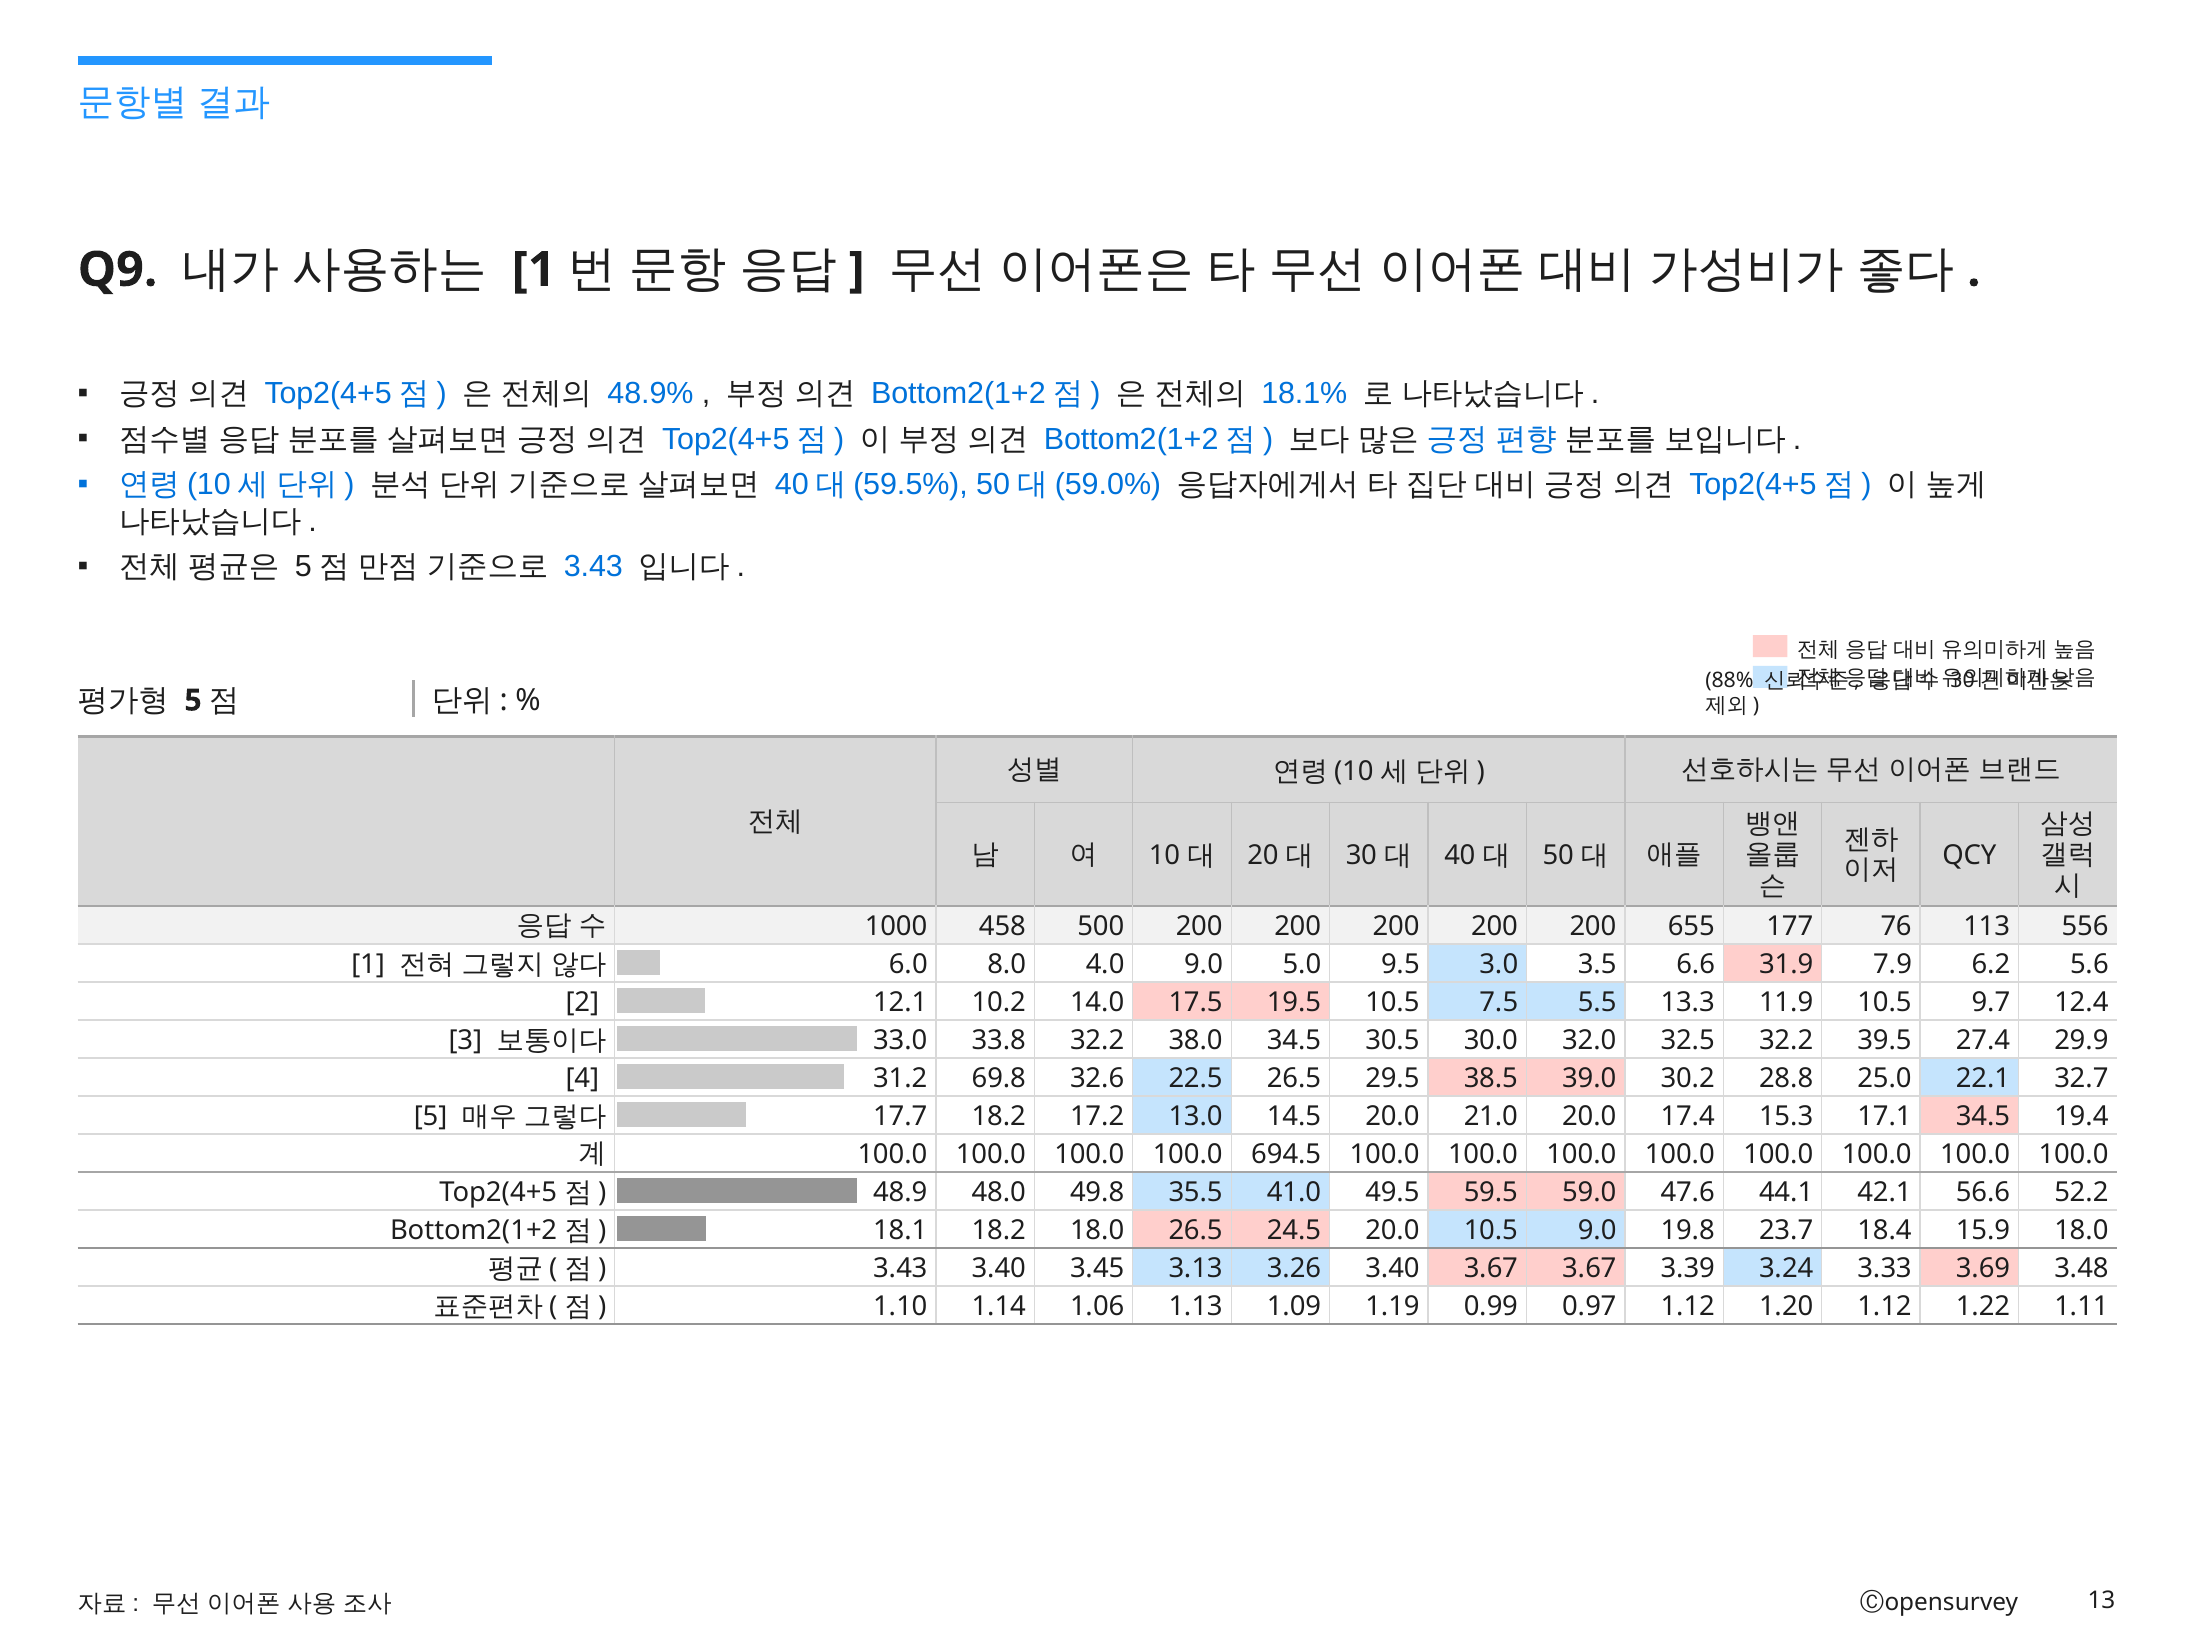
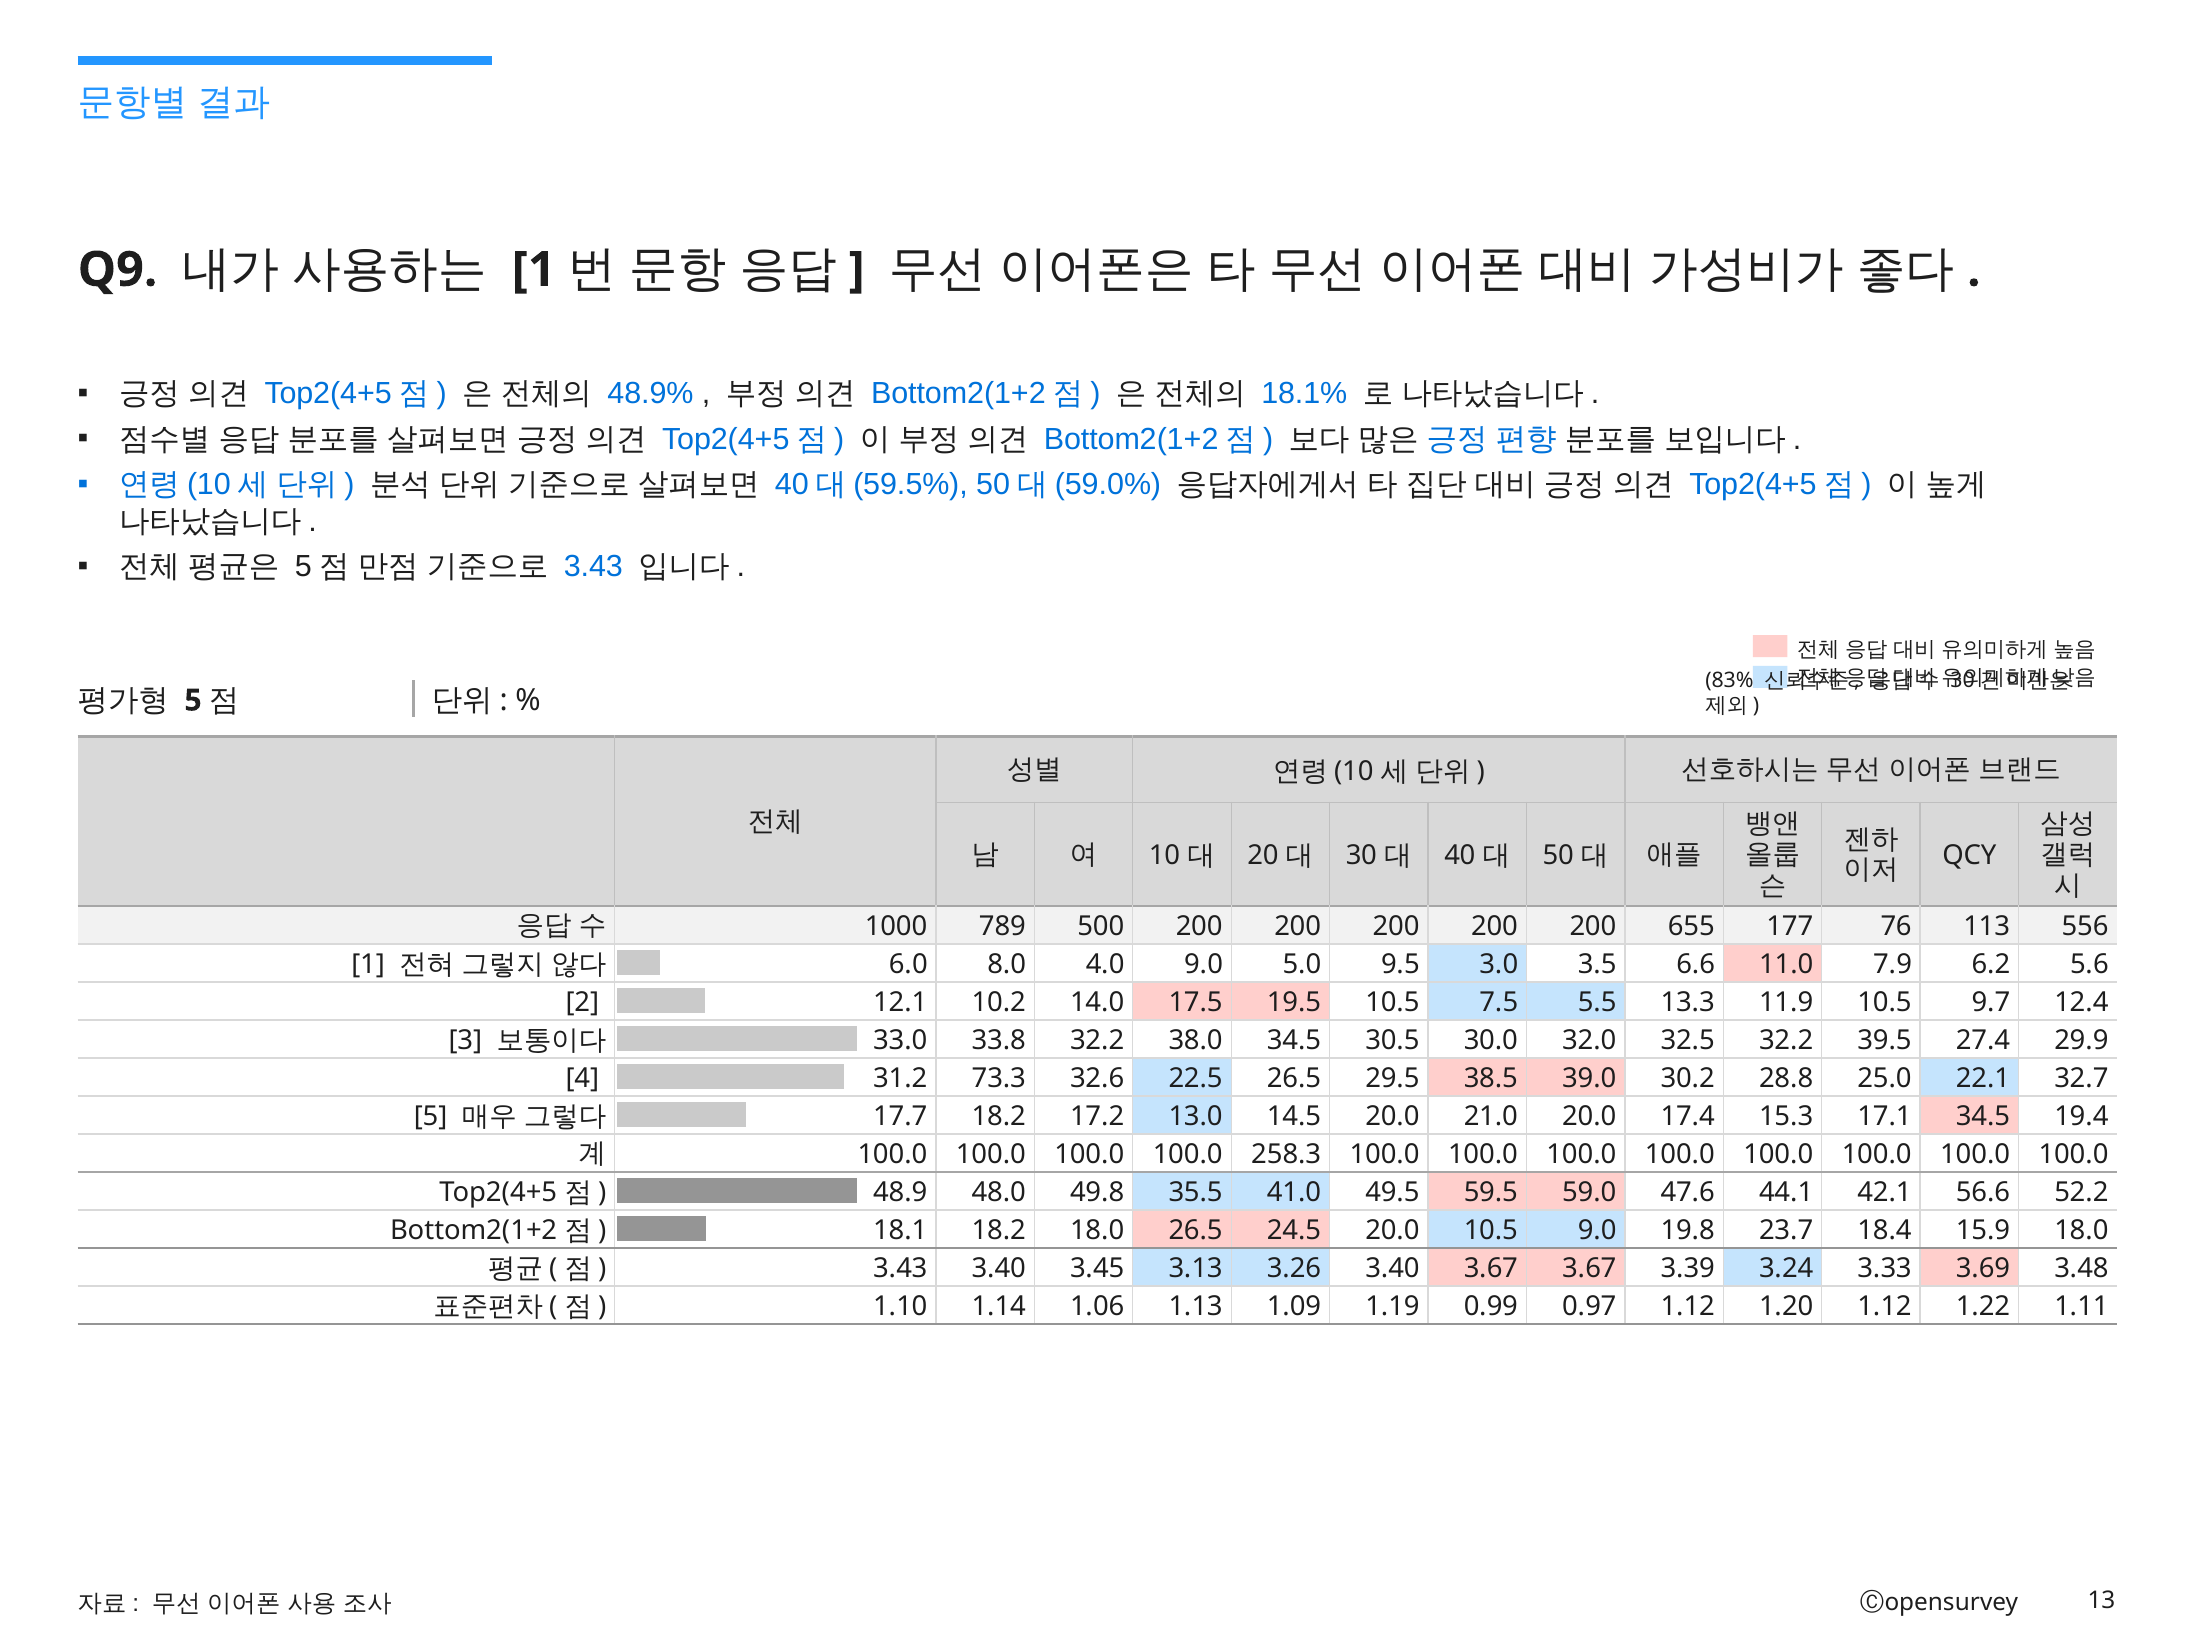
88%: 88% -> 83% (1729, 680)
458: 458 -> 789 (1002, 926)
31.9: 31.9 -> 11.0 (1786, 964)
69.8: 69.8 -> 73.3 (999, 1078)
694.5: 694.5 -> 258.3 (1286, 1154)
